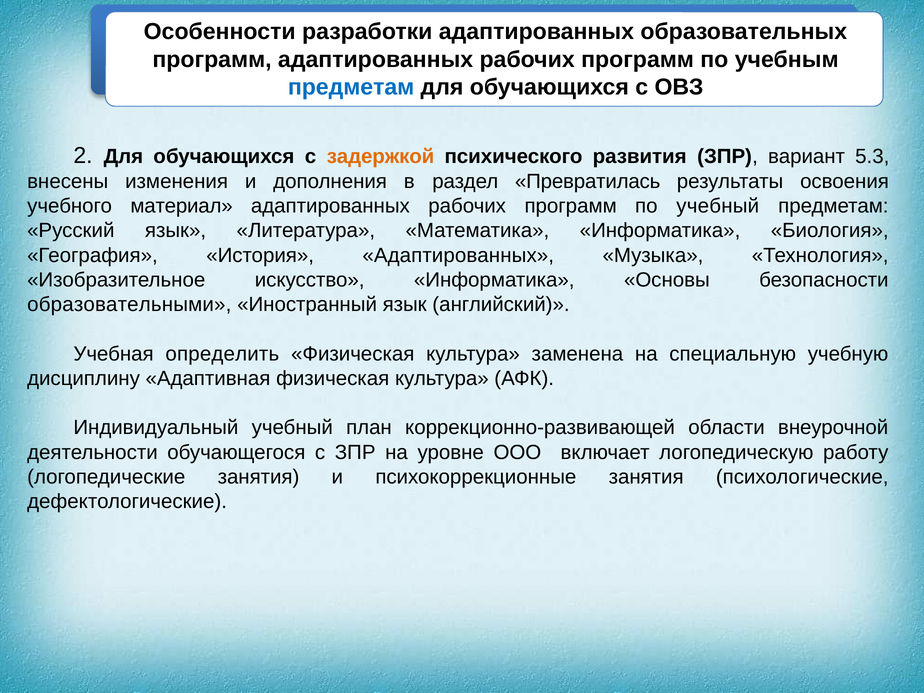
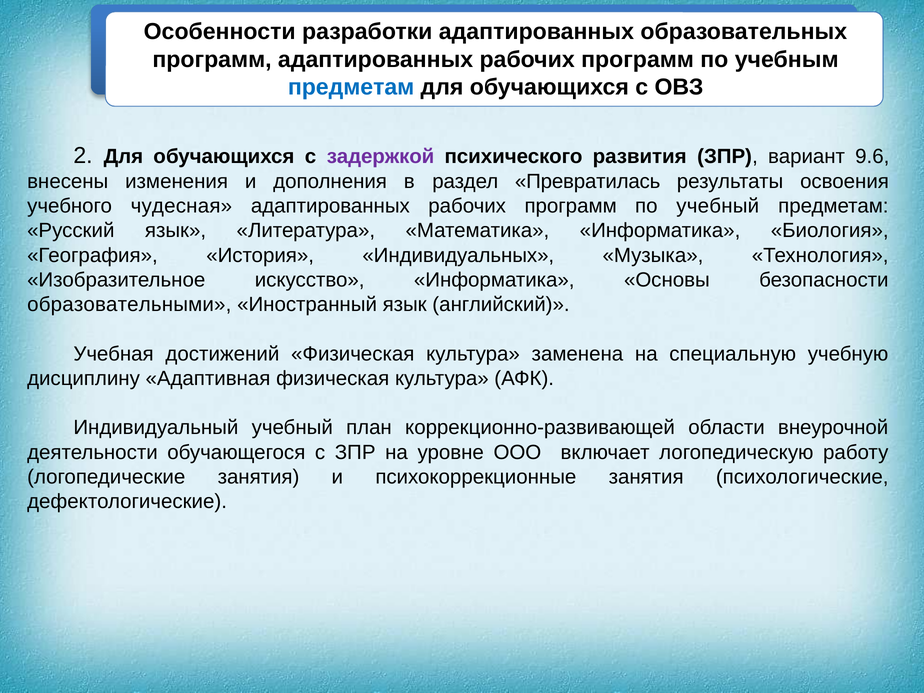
задержкой colour: orange -> purple (381, 156)
5.3: 5.3 -> 9.6 (872, 156)
материал: материал -> чудесная (181, 206)
История Адаптированных: Адаптированных -> Индивидуальных (458, 255)
определить: определить -> достижений (222, 354)
